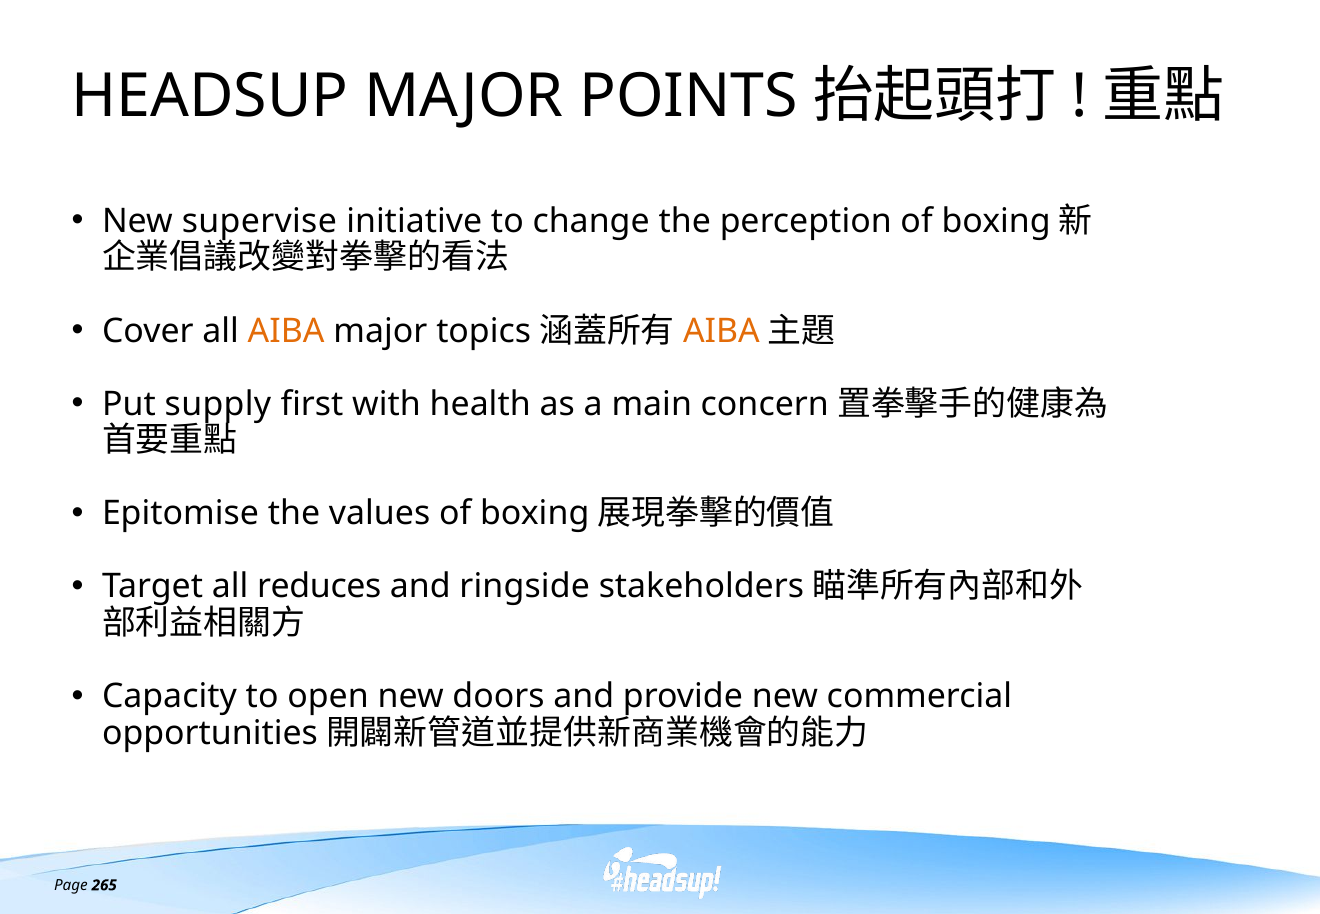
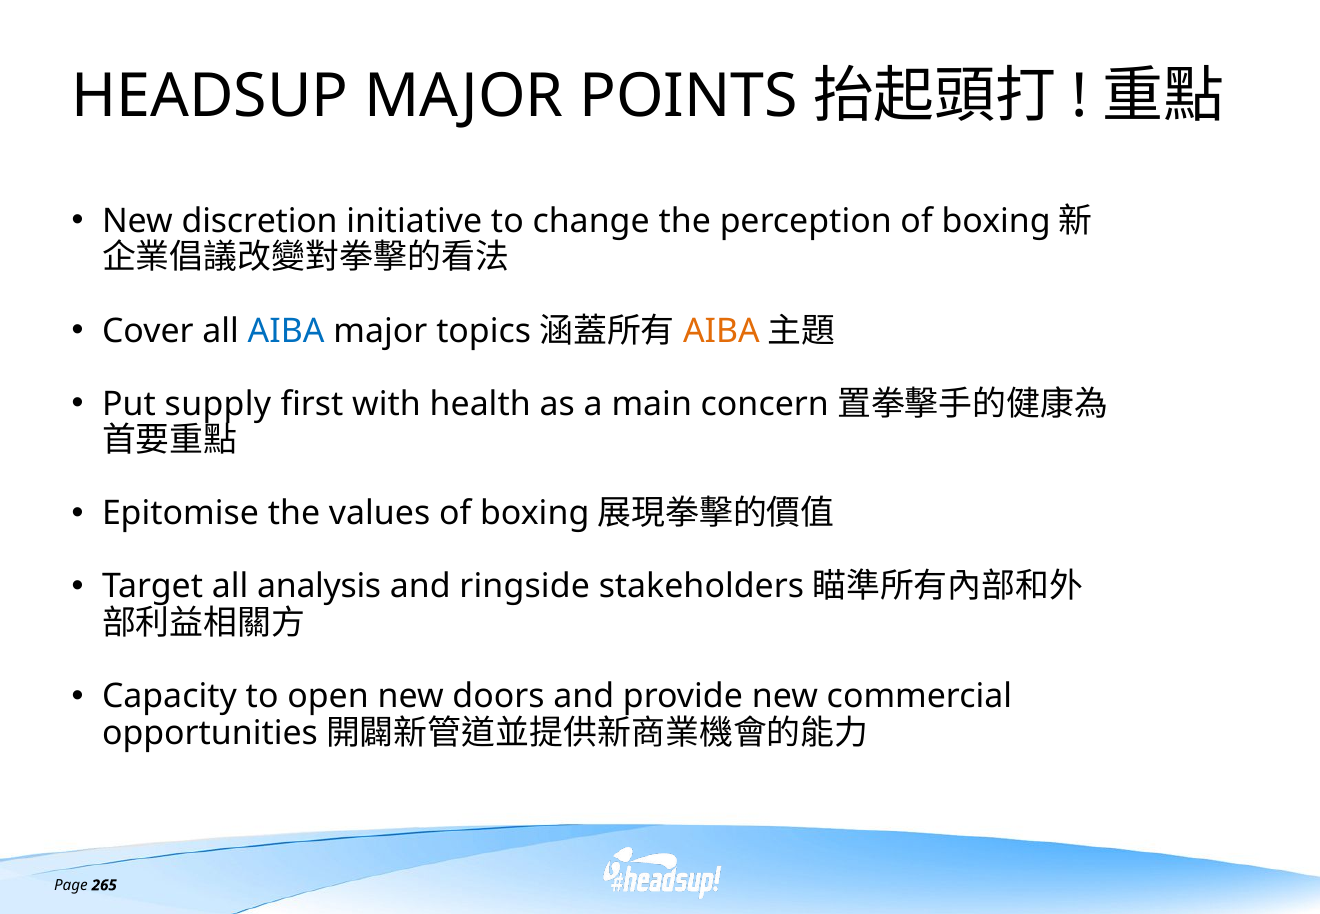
supervise: supervise -> discretion (260, 221)
AIBA colour: orange -> blue (286, 331)
reduces: reduces -> analysis (319, 587)
